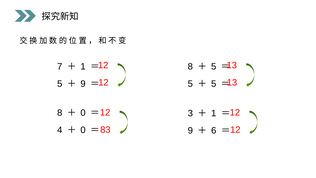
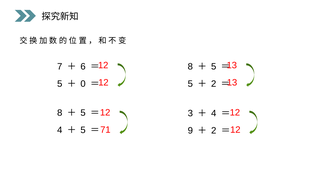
1: 1 -> 6 (83, 67)
9: 9 -> 0 (83, 84)
5: 5 -> 2 (214, 84)
0: 0 -> 5 (83, 113)
1: 1 -> 4 (214, 113)
0: 0 -> 5 (83, 130)
83: 83 -> 71 (105, 130)
6: 6 -> 2 (214, 130)
